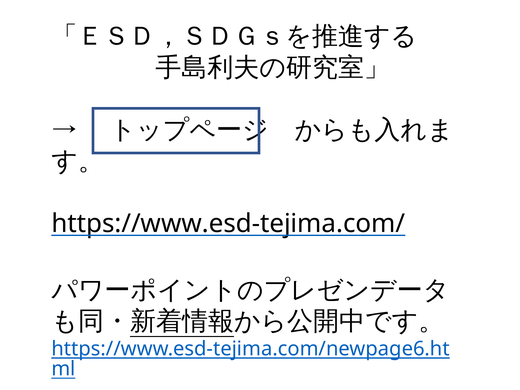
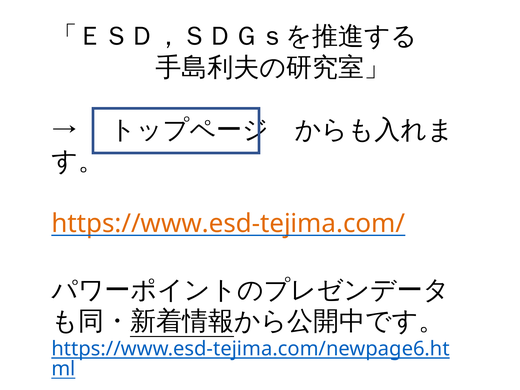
https://www.esd-tejima.com/ colour: black -> orange (228, 224)
